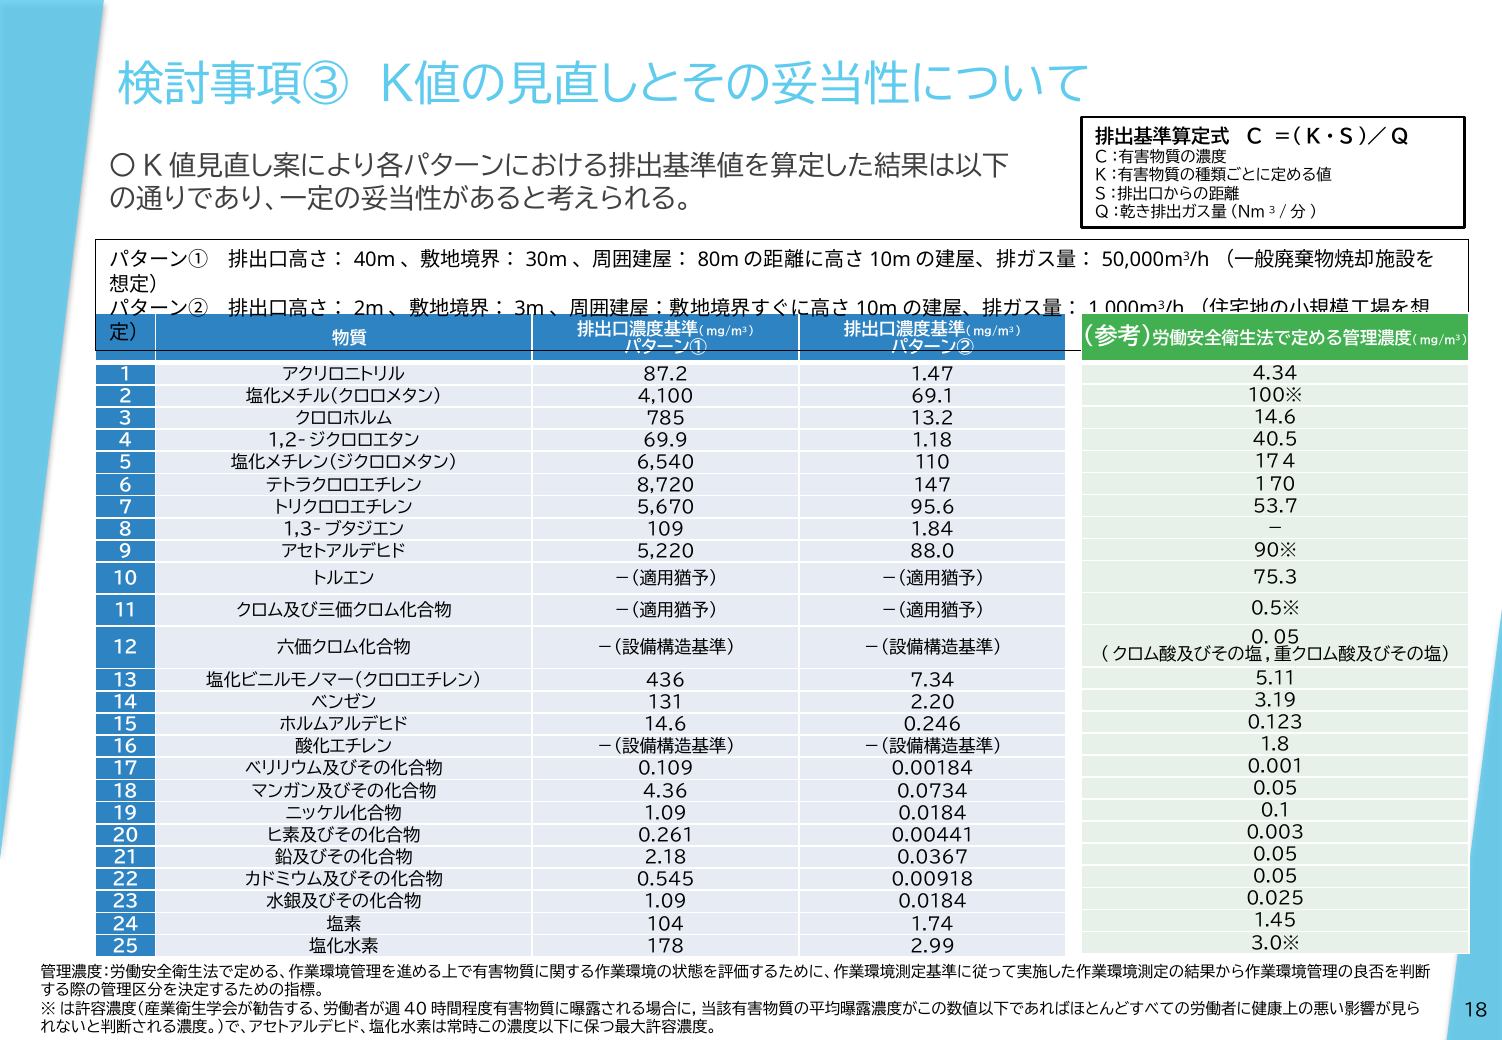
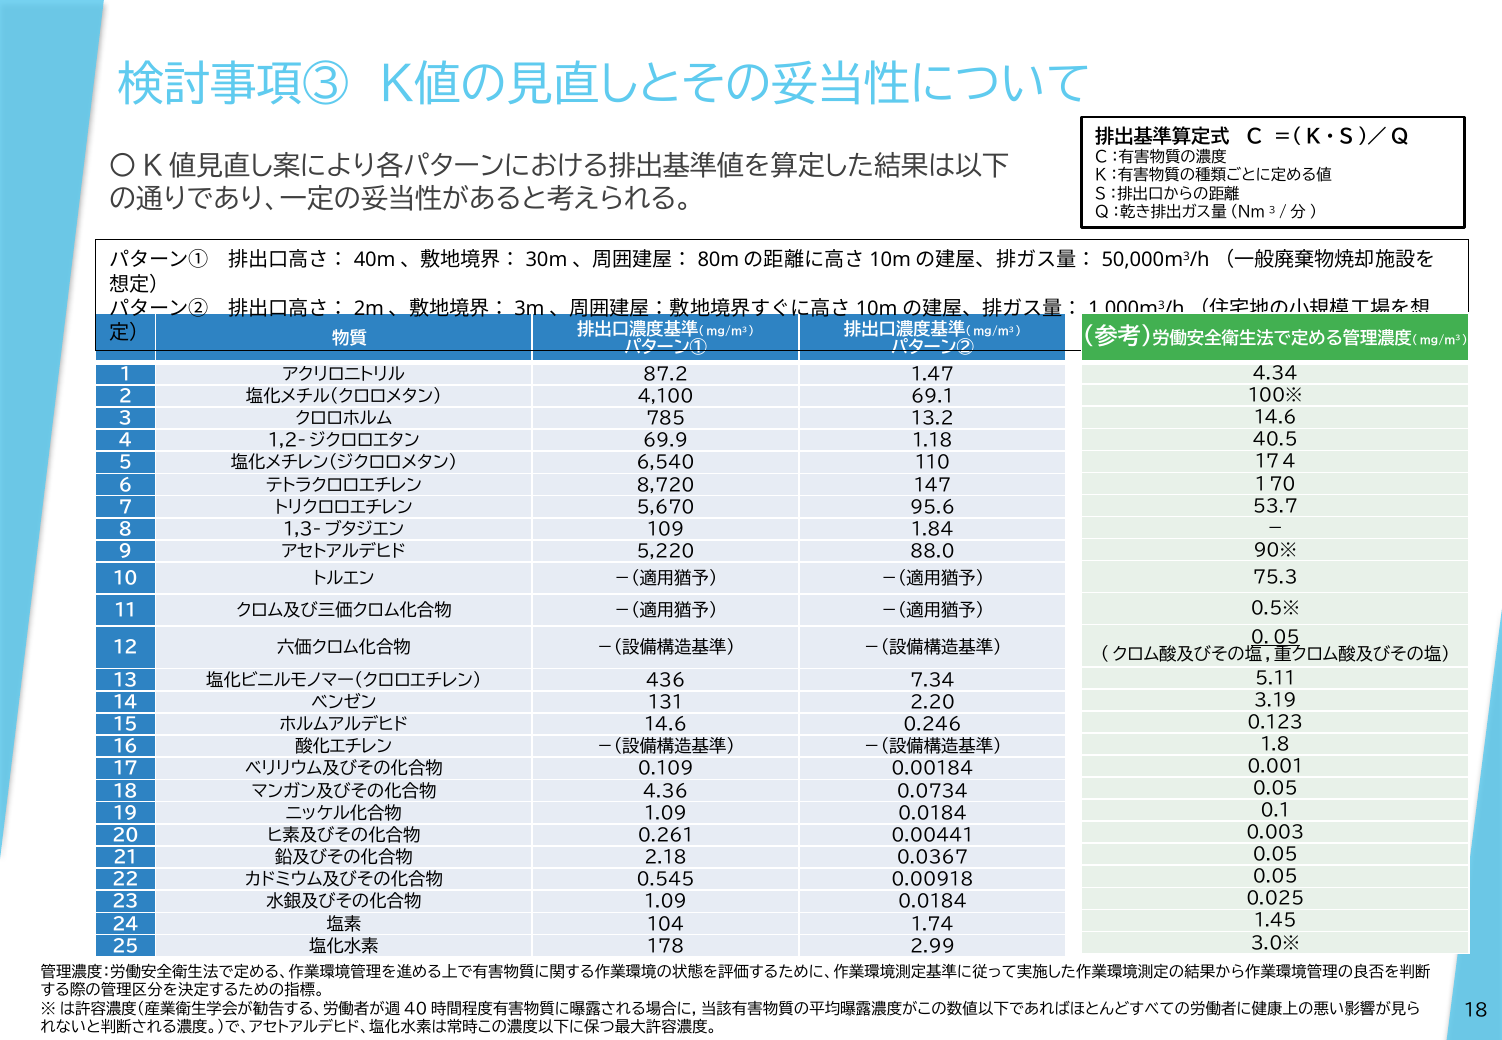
０．０５ underline: none -> present (1275, 638)
